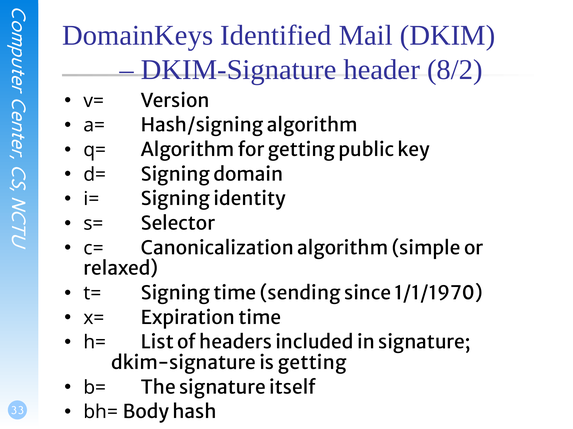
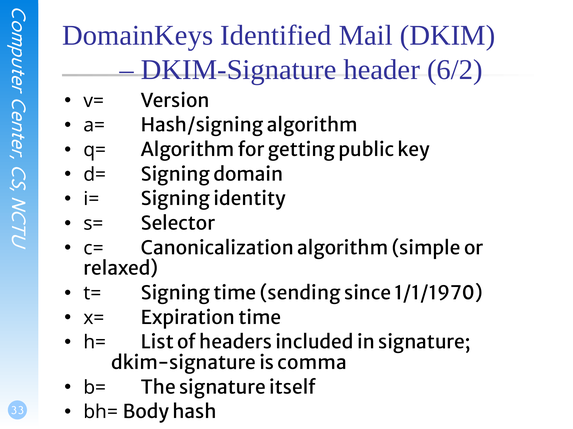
8/2: 8/2 -> 6/2 (455, 70)
is getting: getting -> comma (312, 363)
